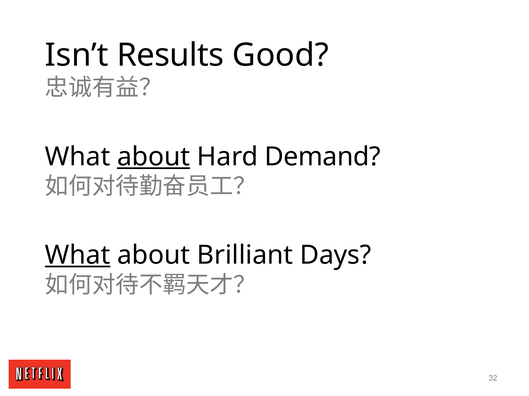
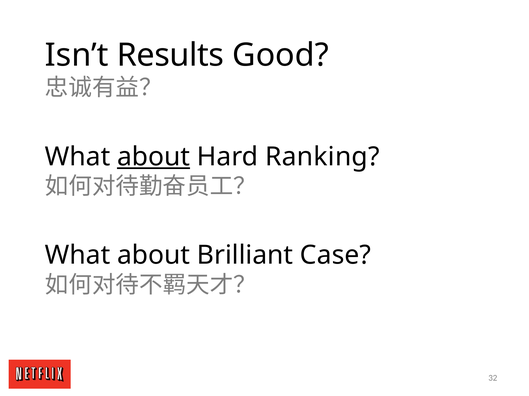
Demand: Demand -> Ranking (322, 157)
What underline: present -> none (78, 256)
Days: Days -> Case (336, 256)
